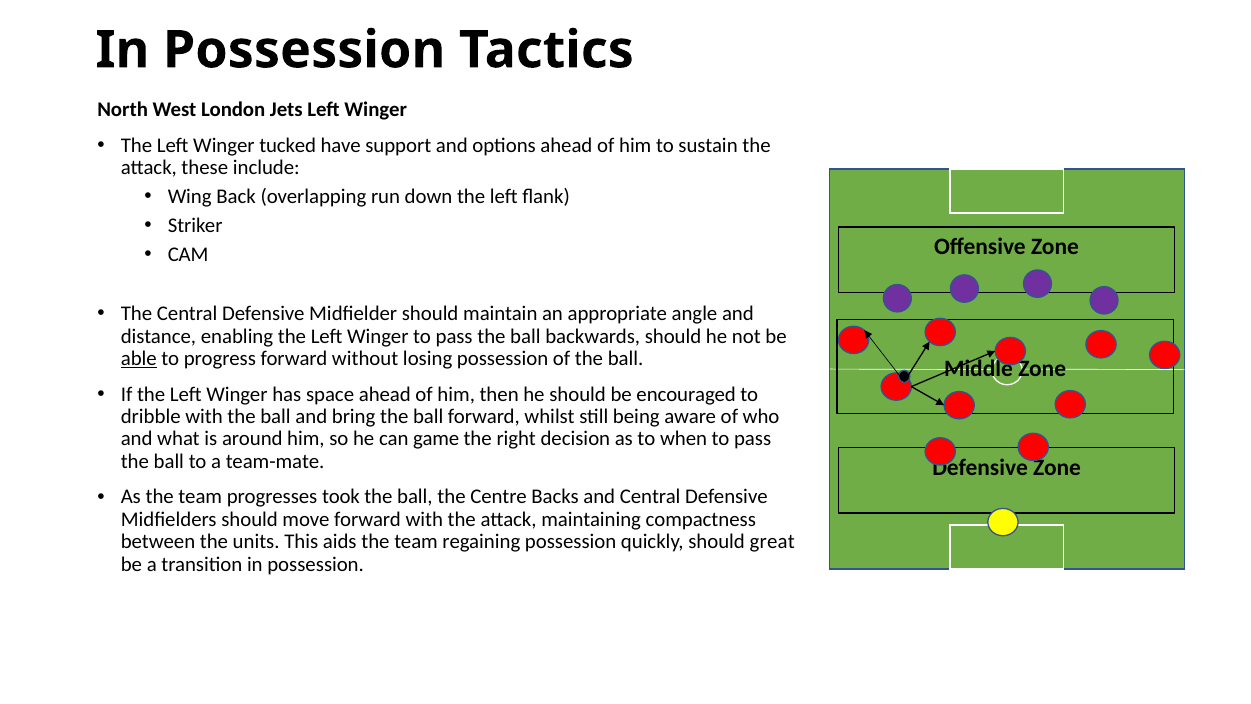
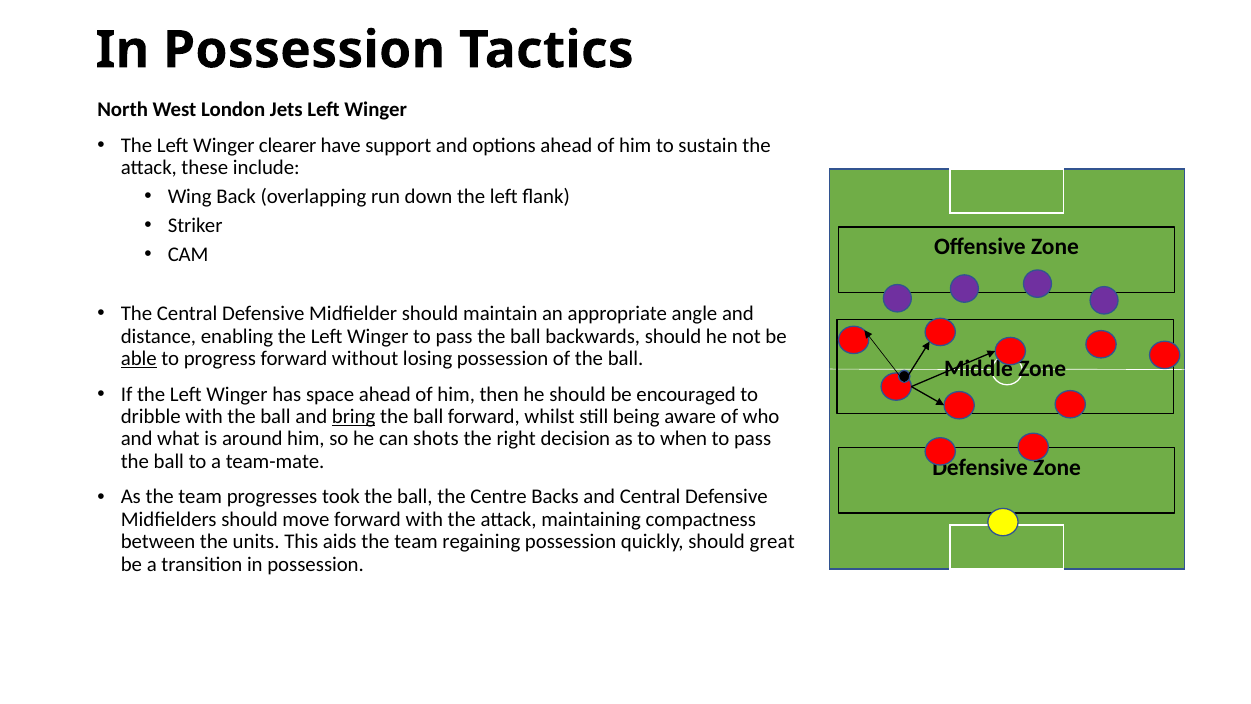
tucked: tucked -> clearer (288, 145)
bring underline: none -> present (354, 416)
game: game -> shots (436, 439)
